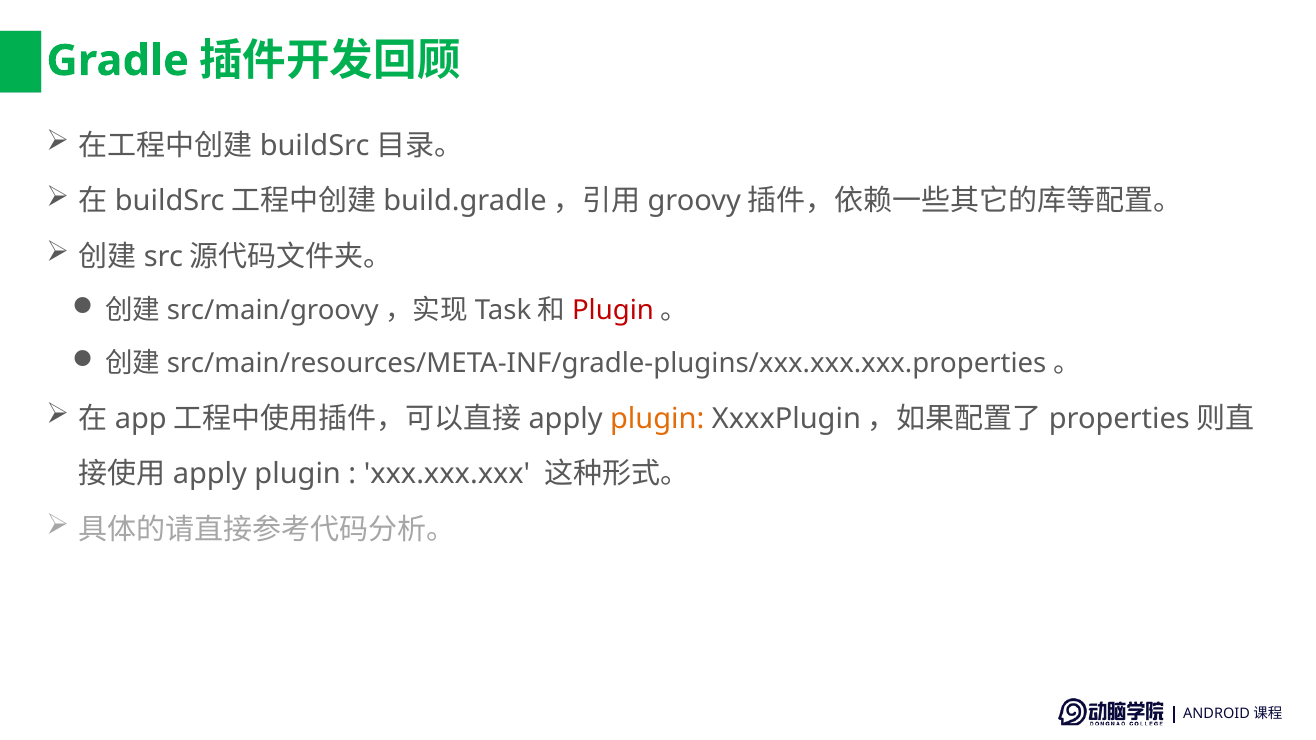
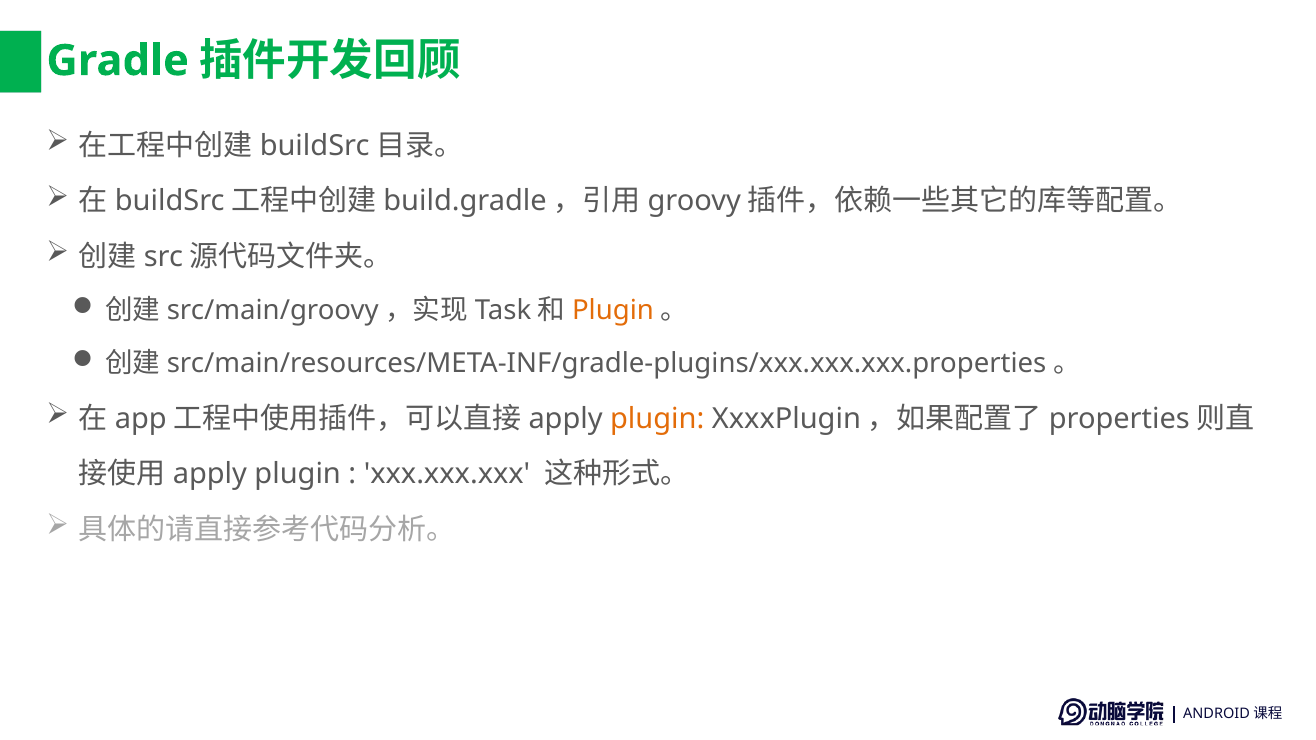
Plugin colour: red -> orange (613, 311)
